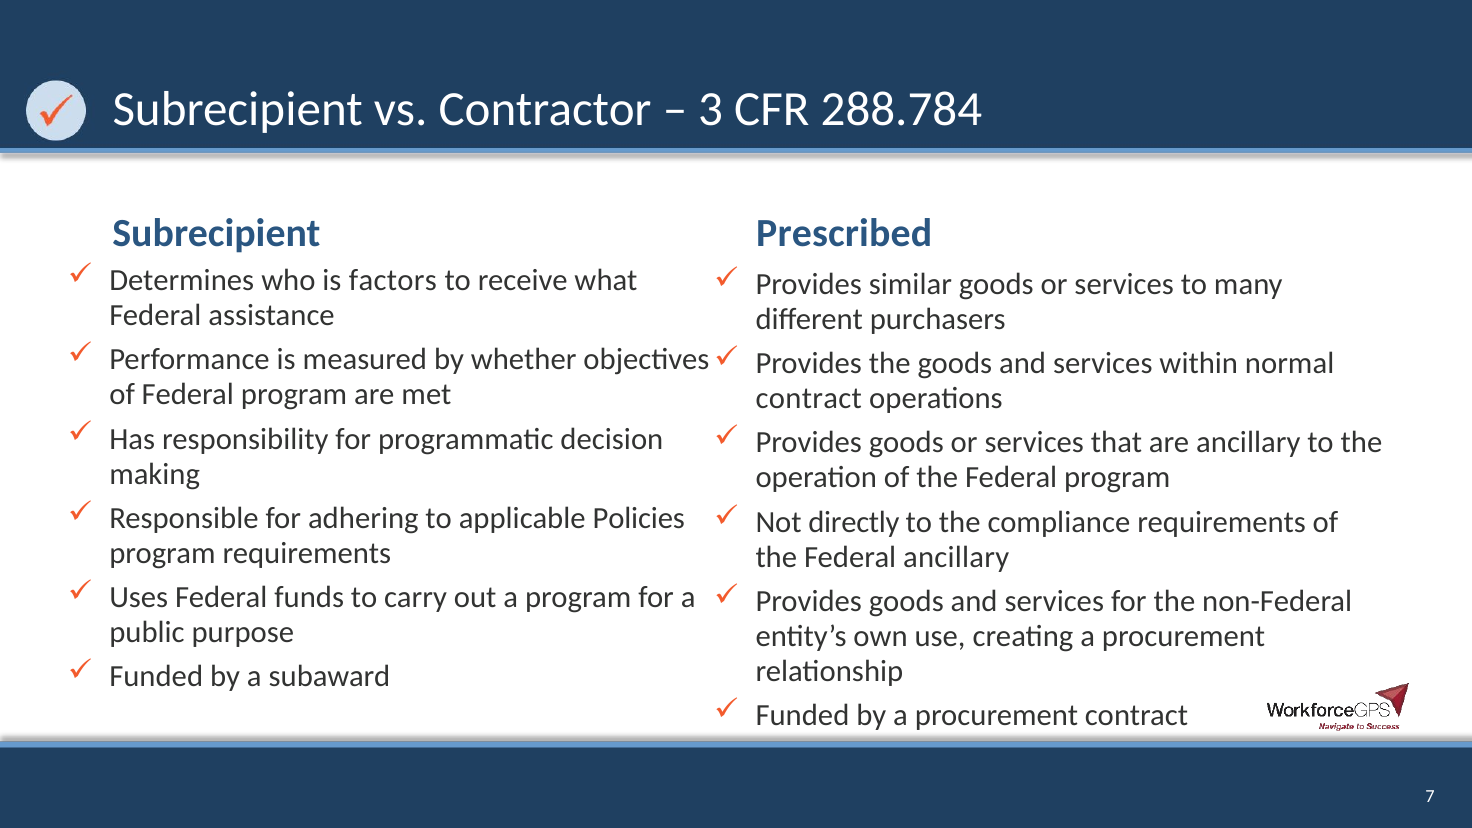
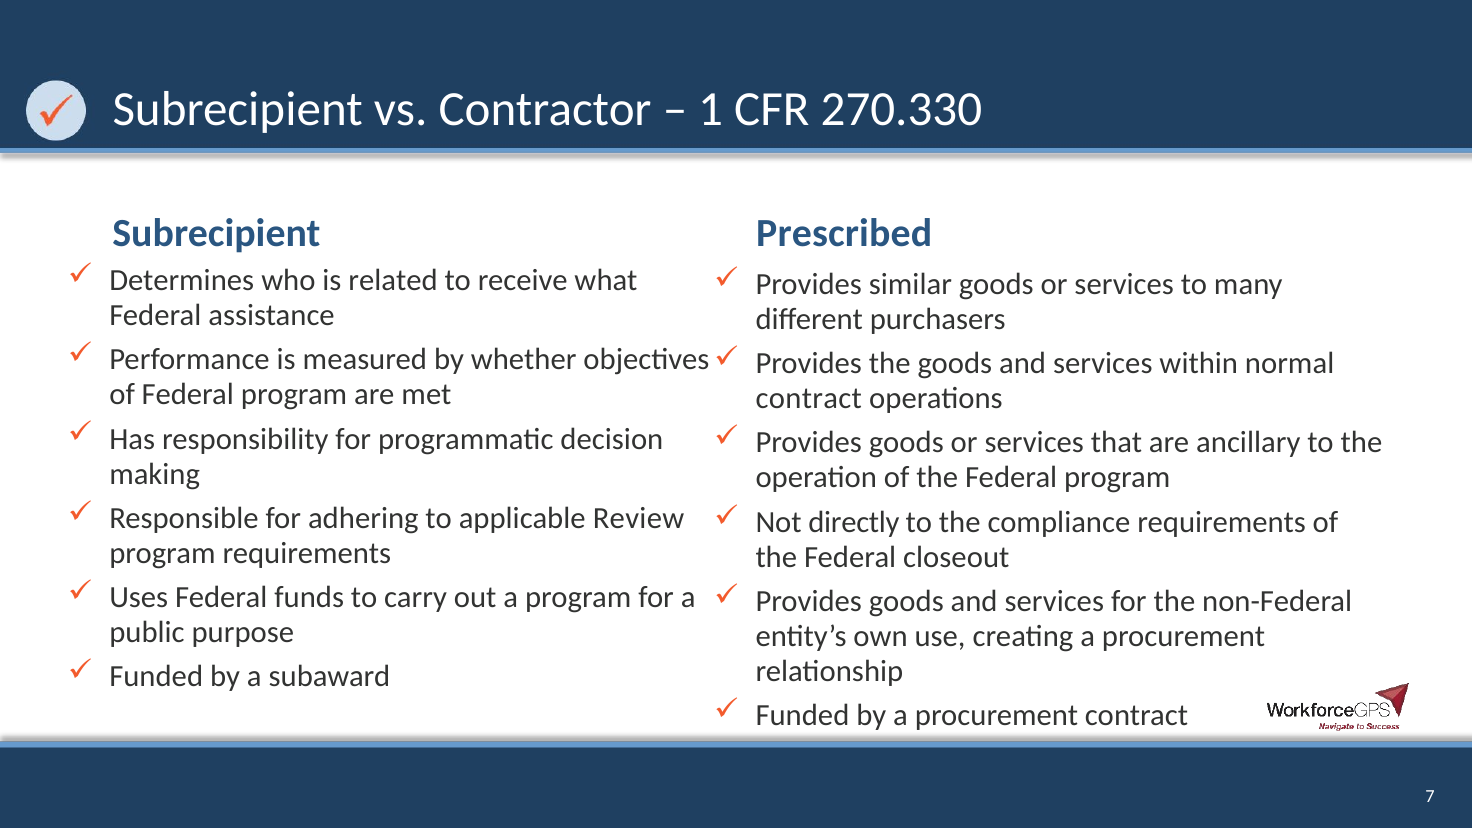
3: 3 -> 1 (711, 109)
288.784: 288.784 -> 270.330 (901, 109)
factors: factors -> related (393, 281)
Policies: Policies -> Review (639, 518)
Federal ancillary: ancillary -> closeout (956, 557)
